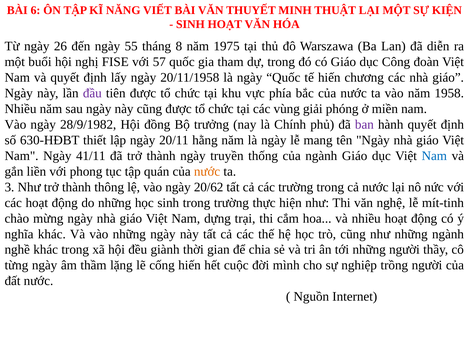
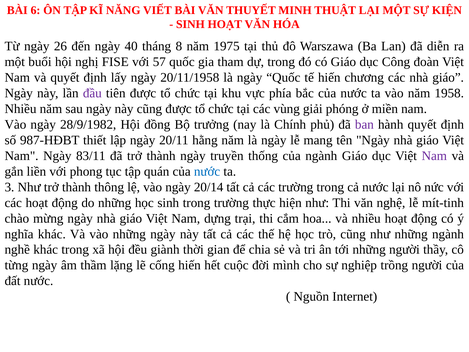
55: 55 -> 40 (131, 46)
630-HĐBT: 630-HĐBT -> 987-HĐBT (50, 140)
41/11: 41/11 -> 83/11 (91, 156)
Nam colour: blue -> purple (434, 156)
nước colour: orange -> blue (207, 171)
20/62: 20/62 -> 20/14 (209, 187)
